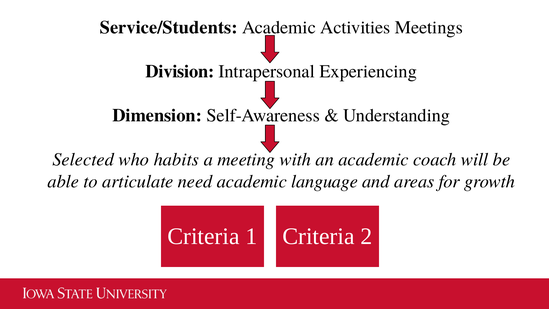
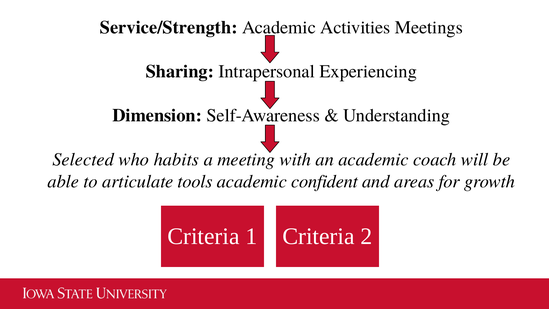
Service/Students: Service/Students -> Service/Strength (169, 28)
Division: Division -> Sharing (180, 71)
need: need -> tools (195, 181)
language: language -> confident (325, 181)
